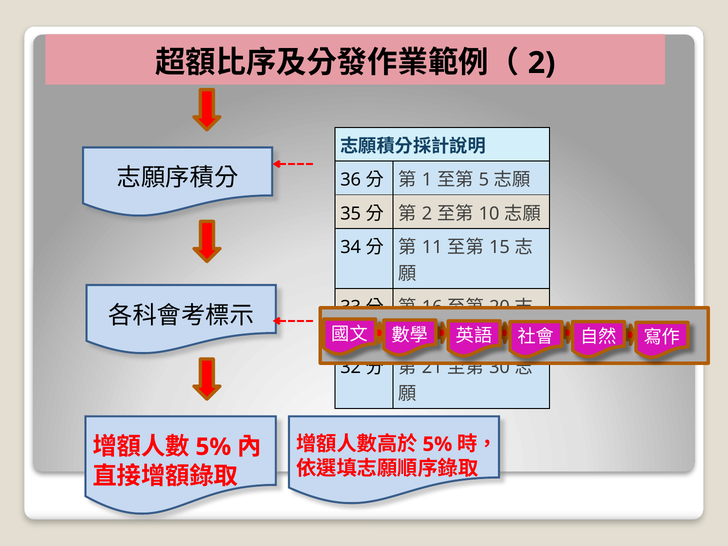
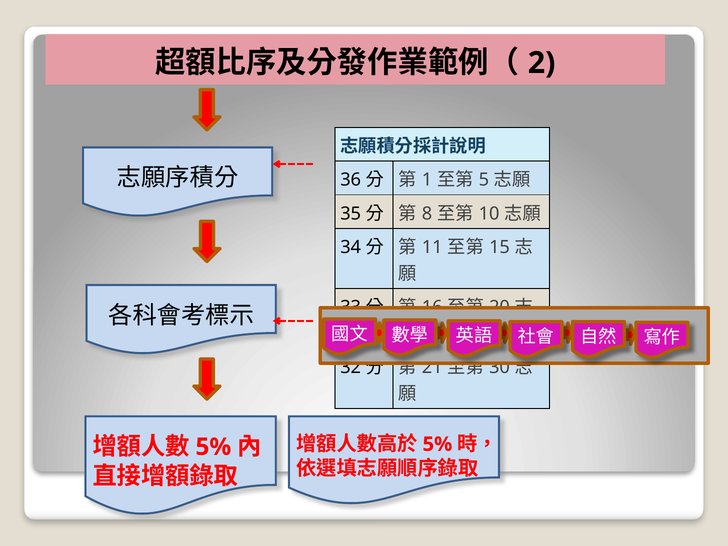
2: 2 -> 8 (427, 214)
